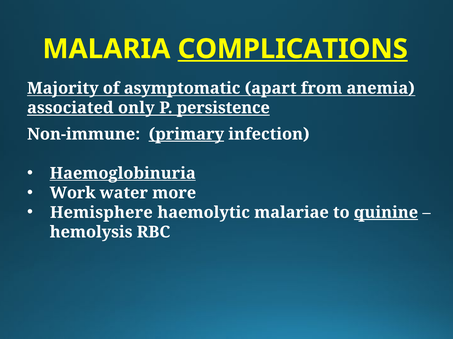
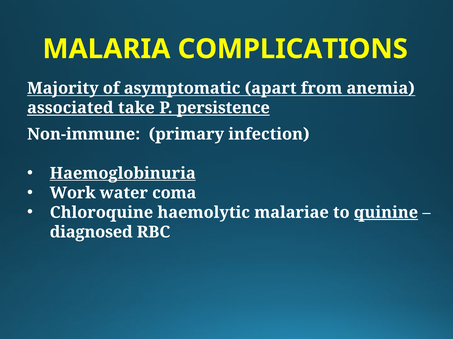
COMPLICATIONS underline: present -> none (293, 49)
only: only -> take (136, 108)
primary underline: present -> none (186, 134)
more: more -> coma (174, 193)
Hemisphere: Hemisphere -> Chloroquine (101, 213)
hemolysis: hemolysis -> diagnosed (91, 233)
